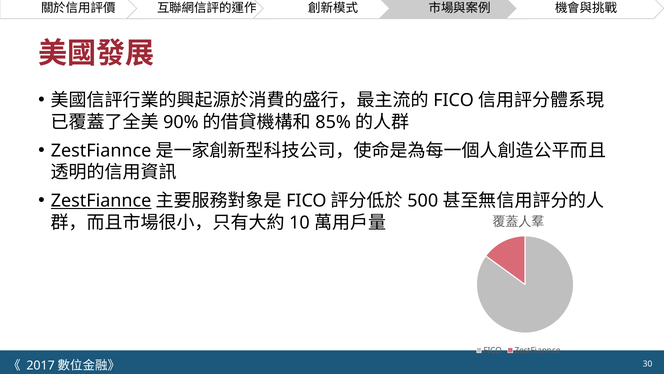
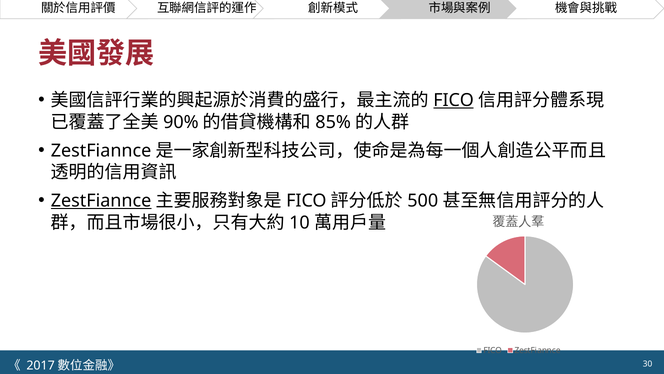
FICO underline: none -> present (454, 100)
